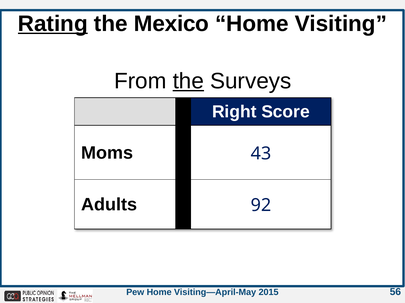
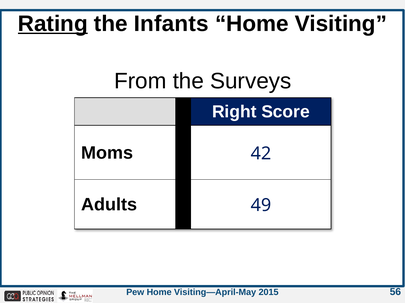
Mexico: Mexico -> Infants (171, 24)
the underline: present -> none (188, 81)
43: 43 -> 42 (261, 154)
92: 92 -> 49 (261, 206)
